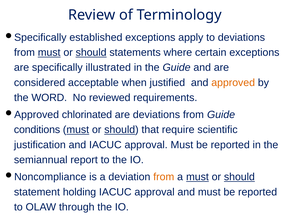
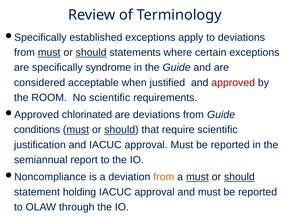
illustrated: illustrated -> syndrome (108, 68)
approved colour: orange -> red (233, 83)
WORD: WORD -> ROOM (49, 98)
No reviewed: reviewed -> scientific (110, 98)
